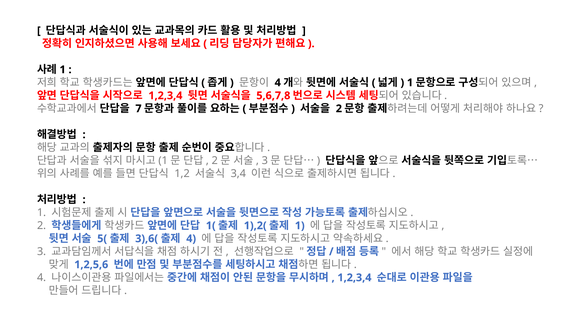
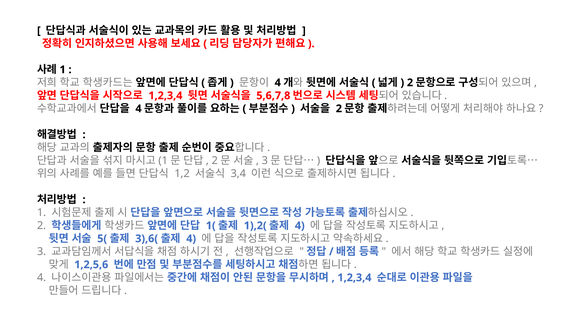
1: 1 -> 2 (410, 83)
7: 7 -> 4 (139, 109)
1: 1 -> 4 (300, 226)
